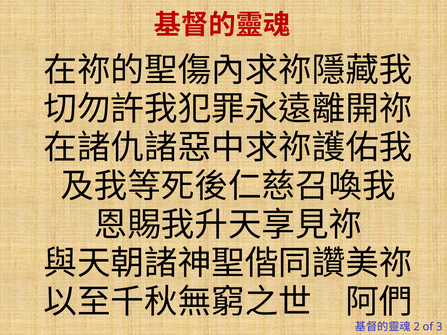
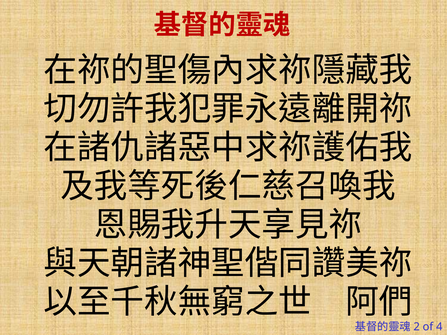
3: 3 -> 4 (439, 327)
